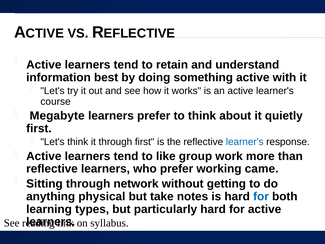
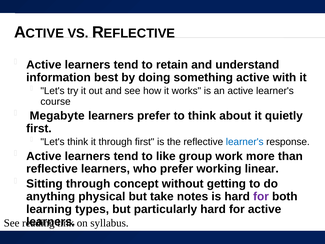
came: came -> linear (262, 169)
network: network -> concept (136, 184)
for colour: blue -> purple (261, 196)
